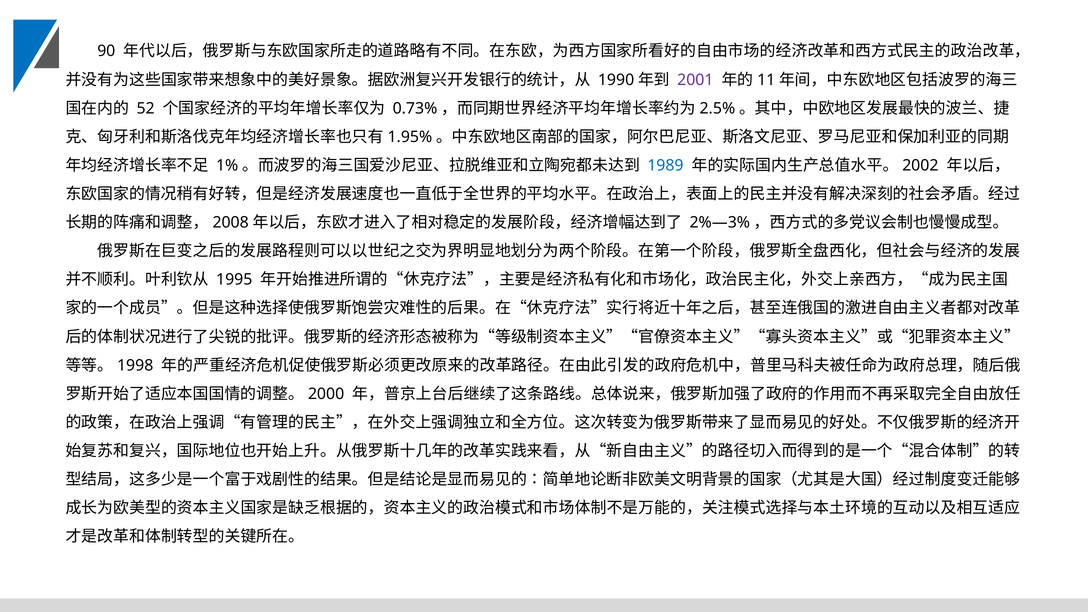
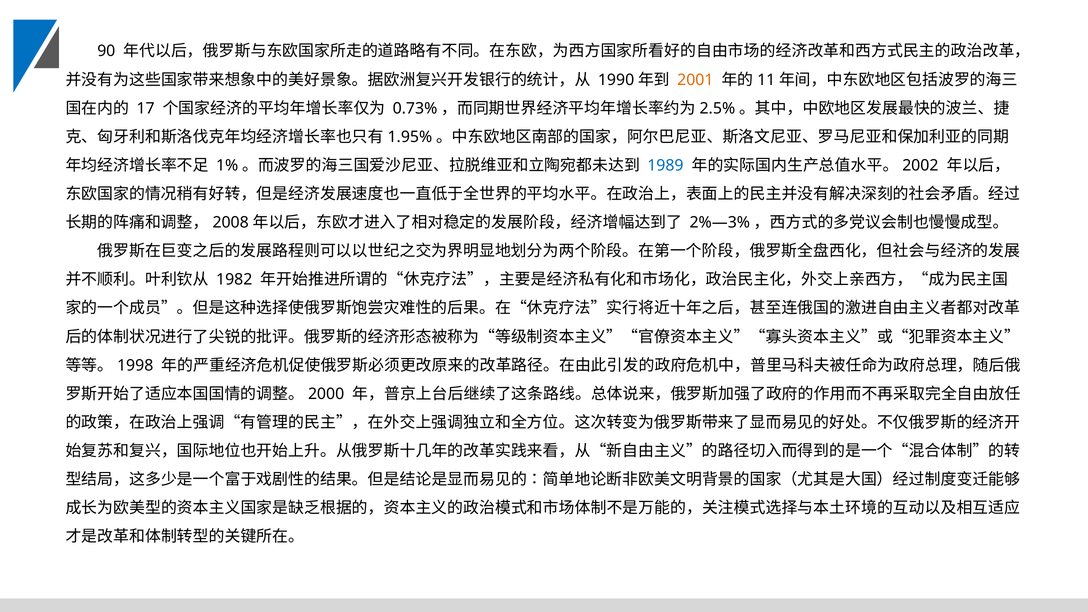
2001 colour: purple -> orange (695, 80)
52: 52 -> 17 (146, 108)
1995: 1995 -> 1982 (234, 280)
